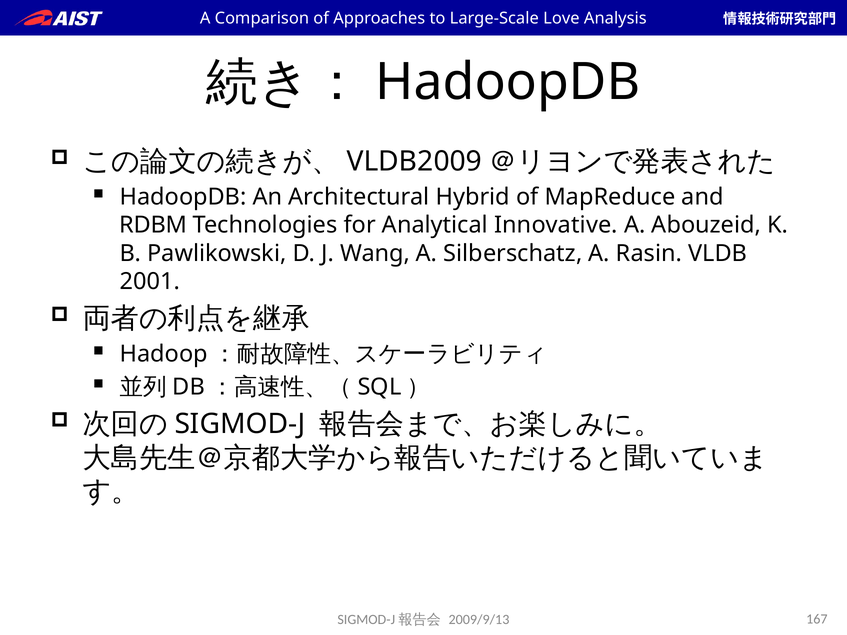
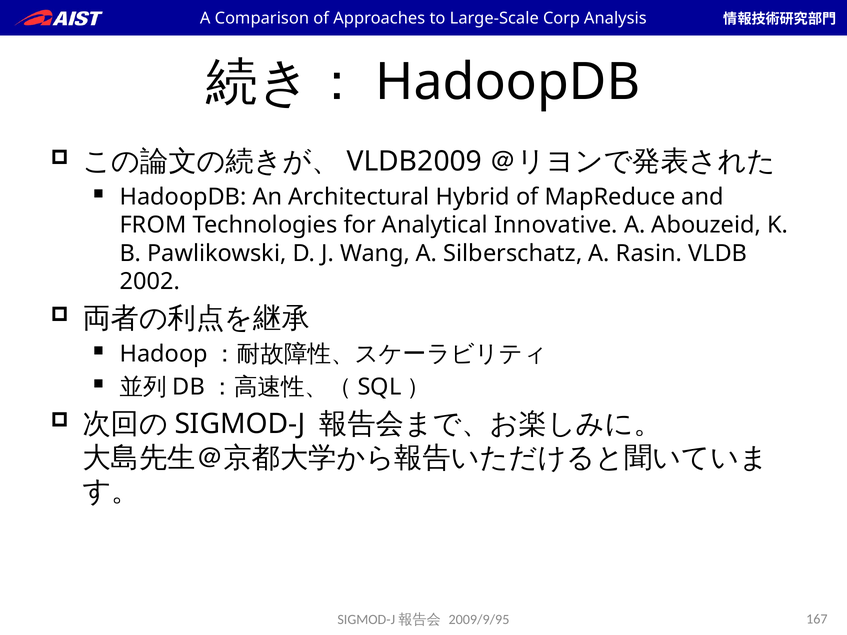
Love: Love -> Corp (562, 18)
RDBM: RDBM -> FROM (153, 225)
2001: 2001 -> 2002 (150, 282)
2009/9/13: 2009/9/13 -> 2009/9/95 (479, 620)
